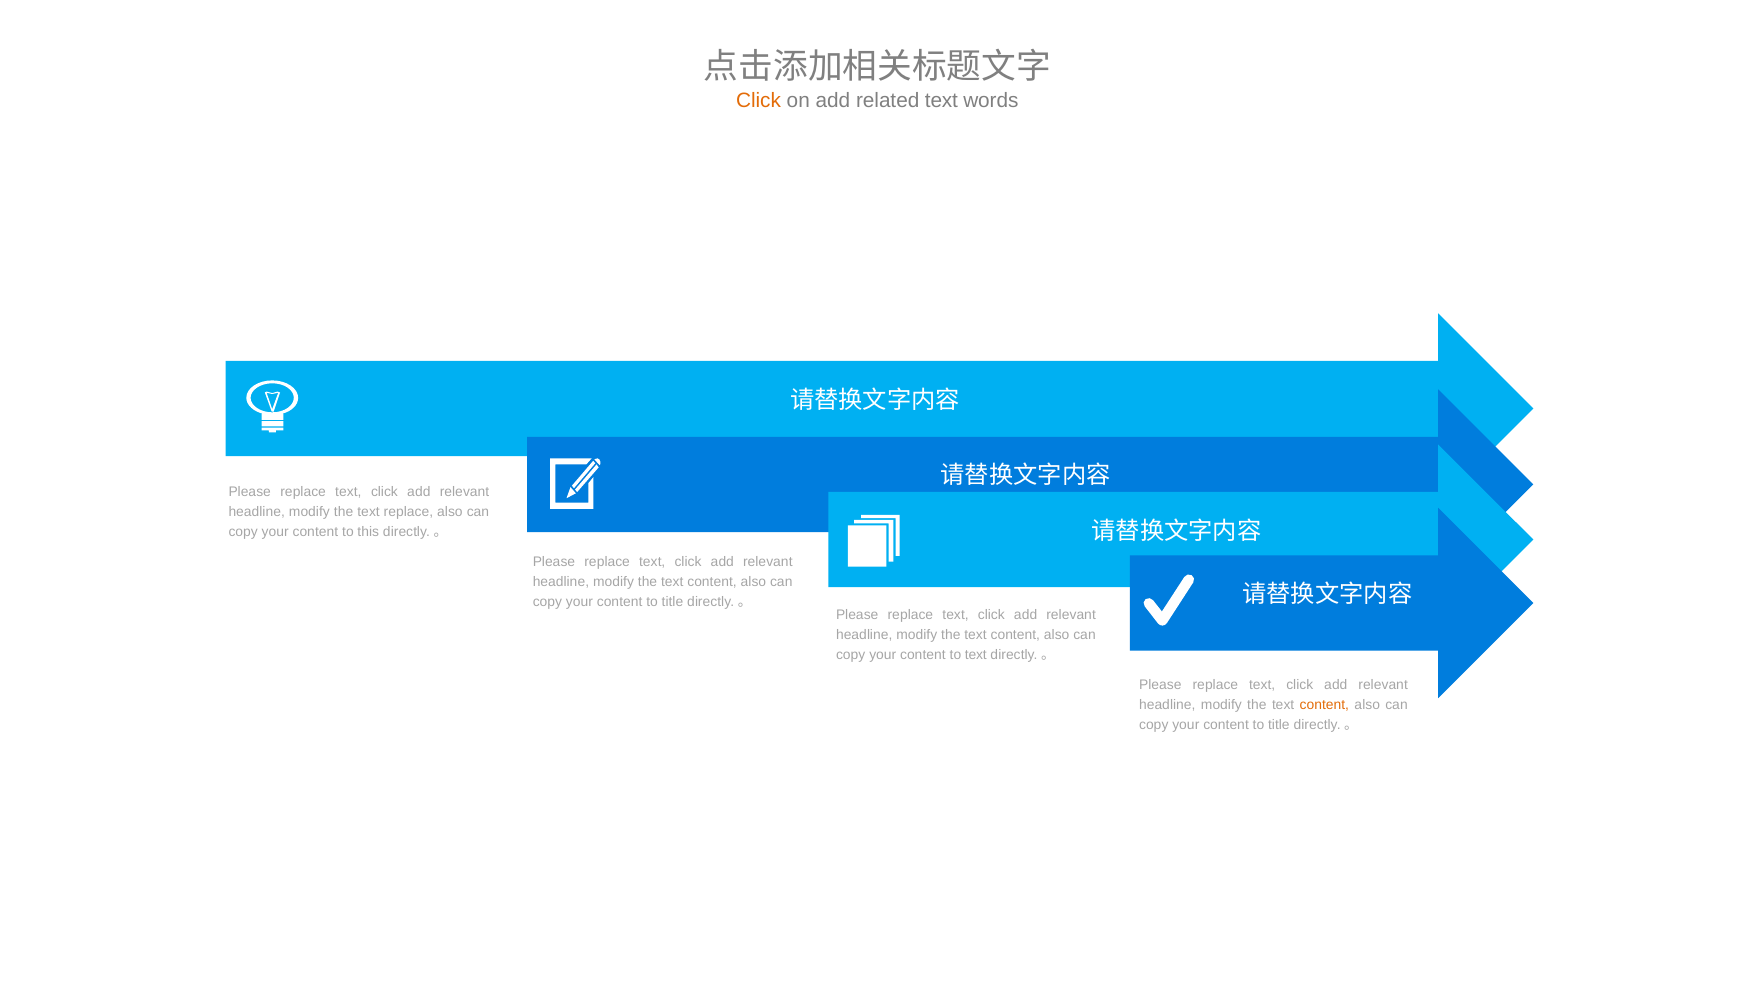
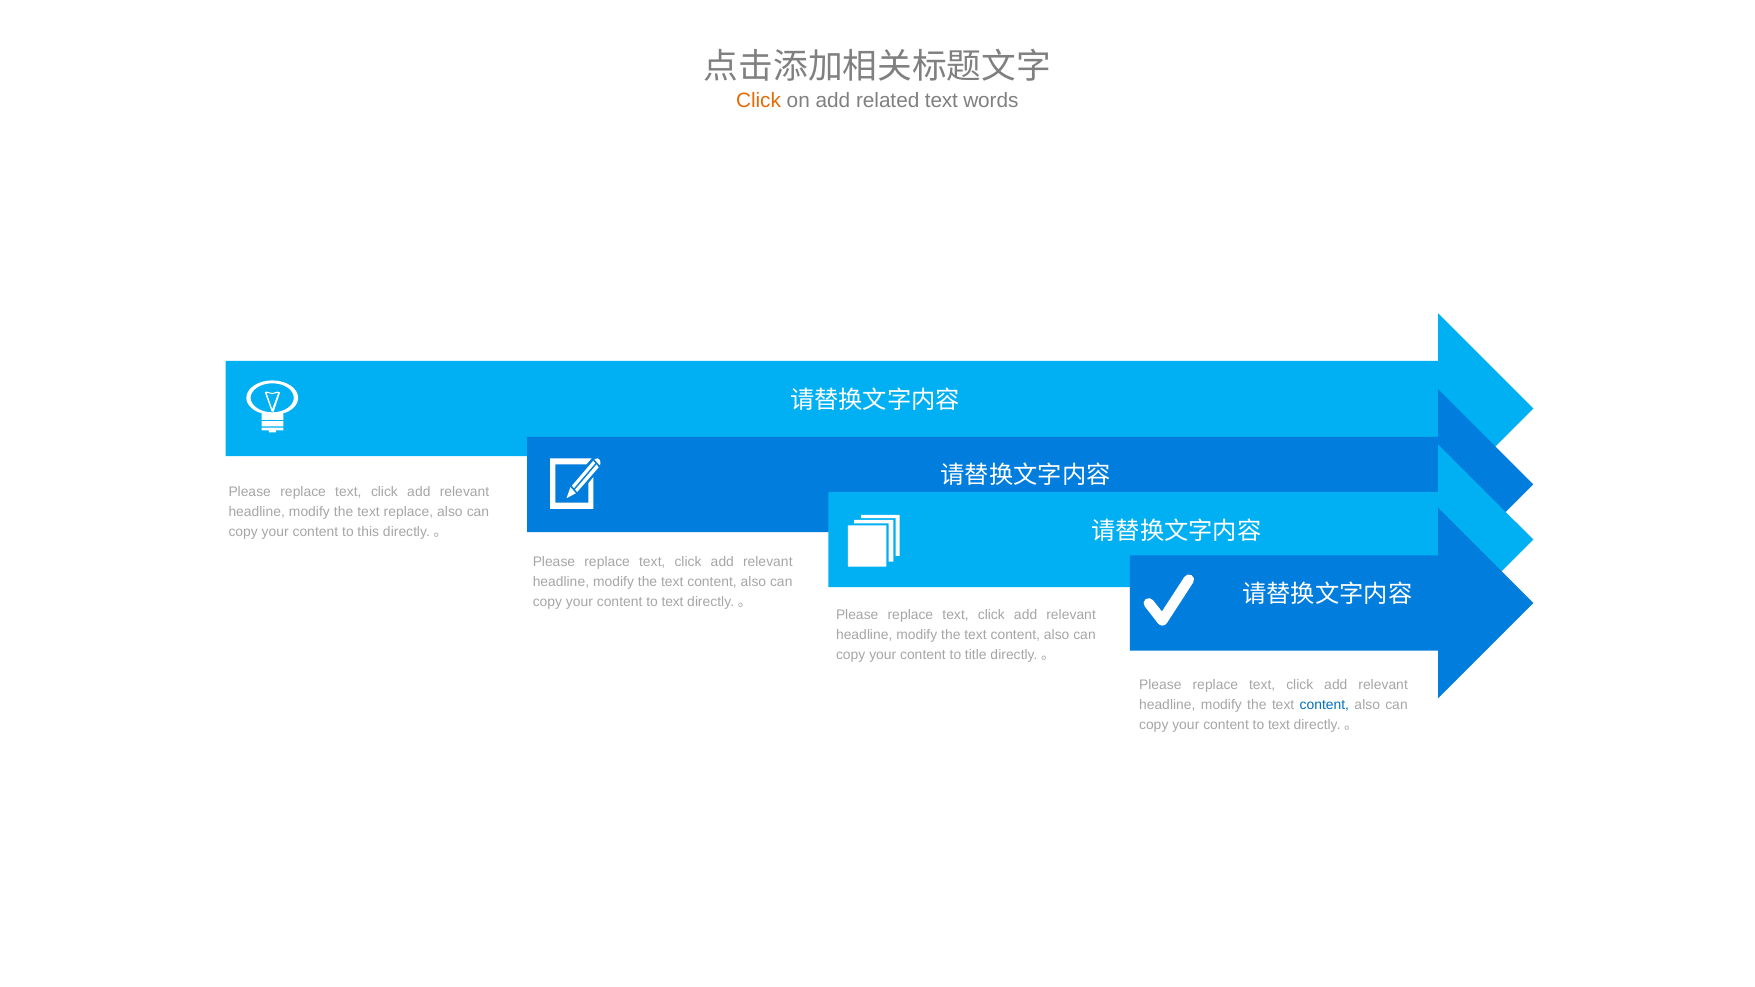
title: title -> text (673, 602)
to text: text -> title (976, 655)
content colour: orange -> blue (1324, 705)
title: title -> text (1279, 725)
